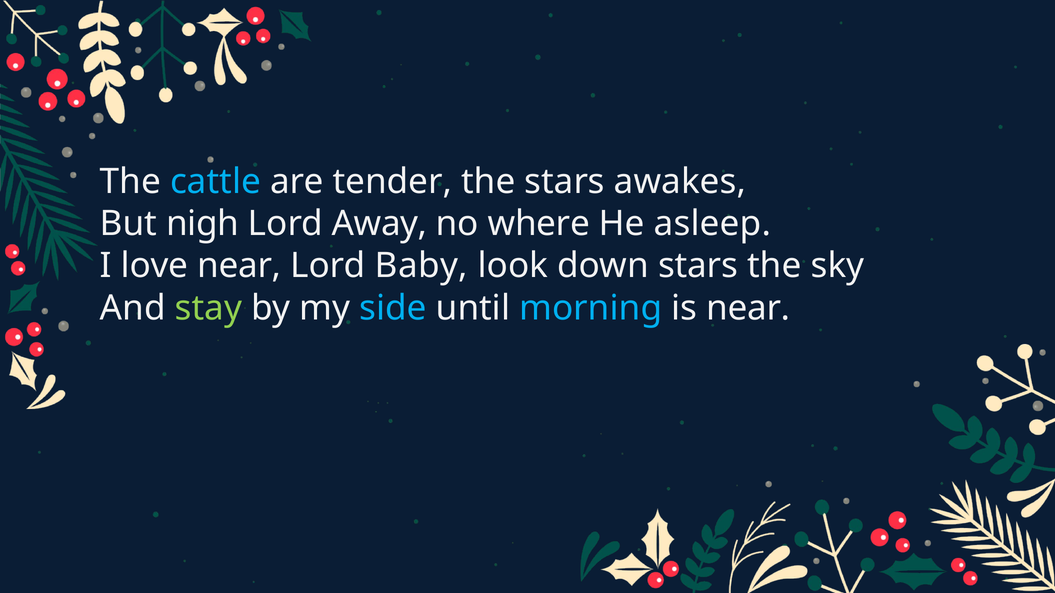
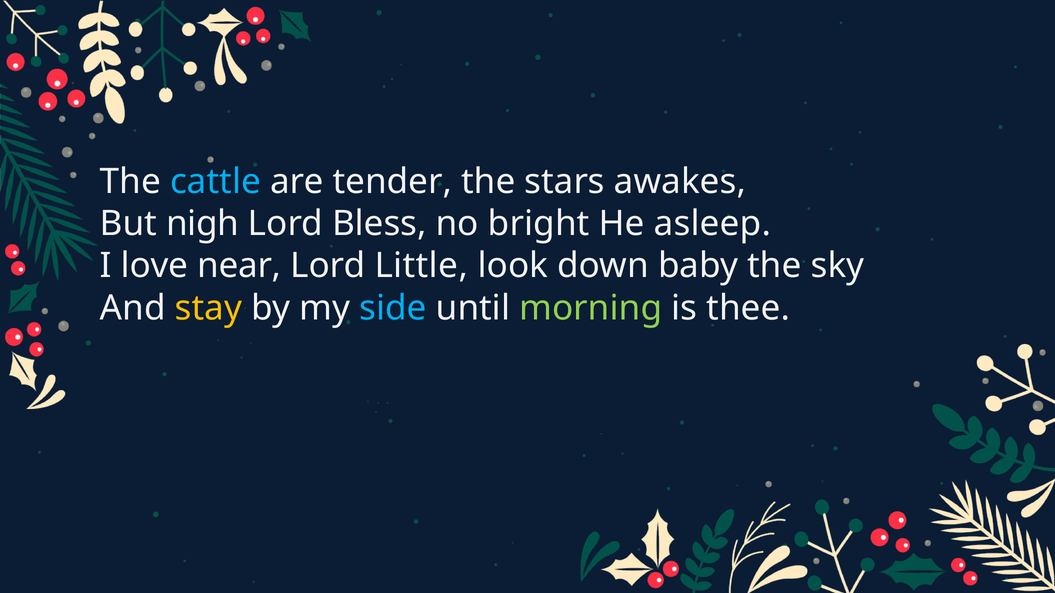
Away: Away -> Bless (379, 224)
where: where -> bright (539, 224)
Baby: Baby -> Little (421, 266)
down stars: stars -> baby (698, 266)
stay colour: light green -> yellow (208, 308)
morning colour: light blue -> light green (591, 308)
is near: near -> thee (748, 308)
